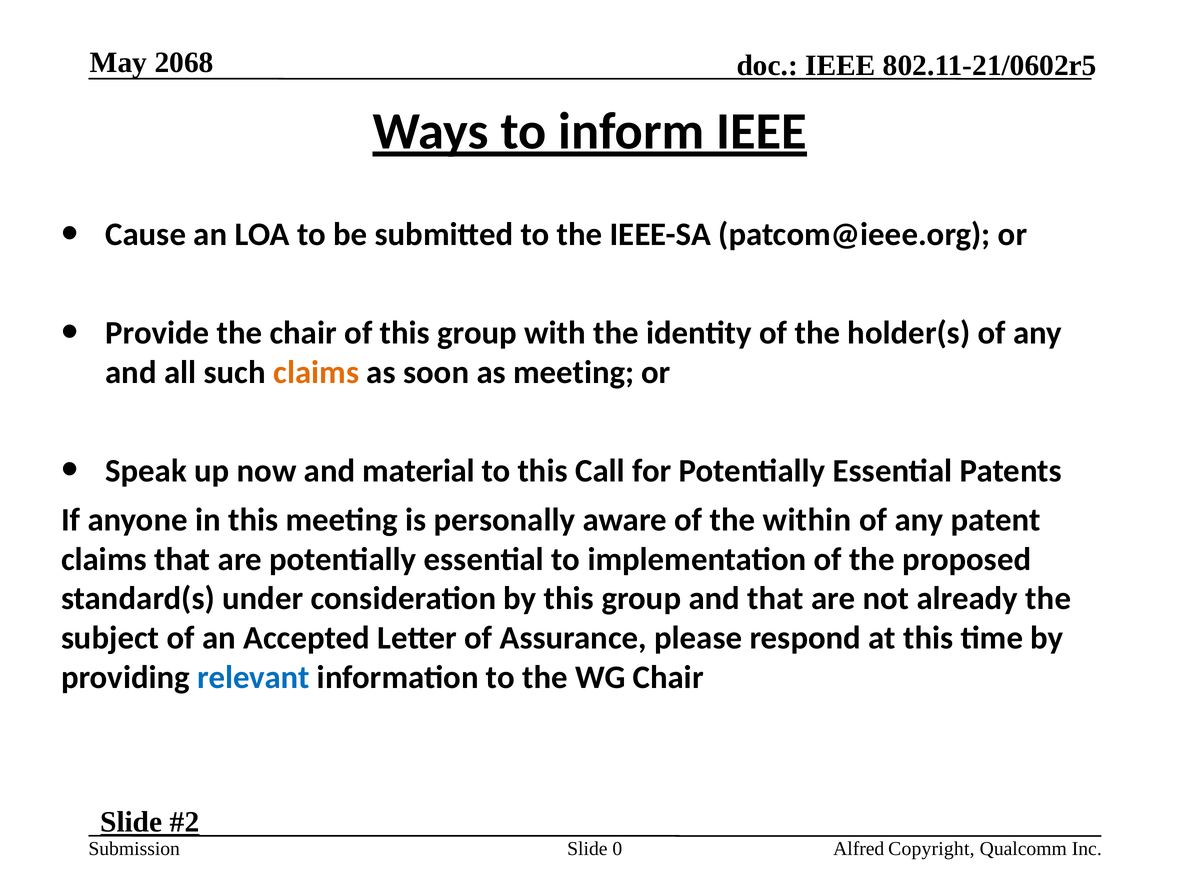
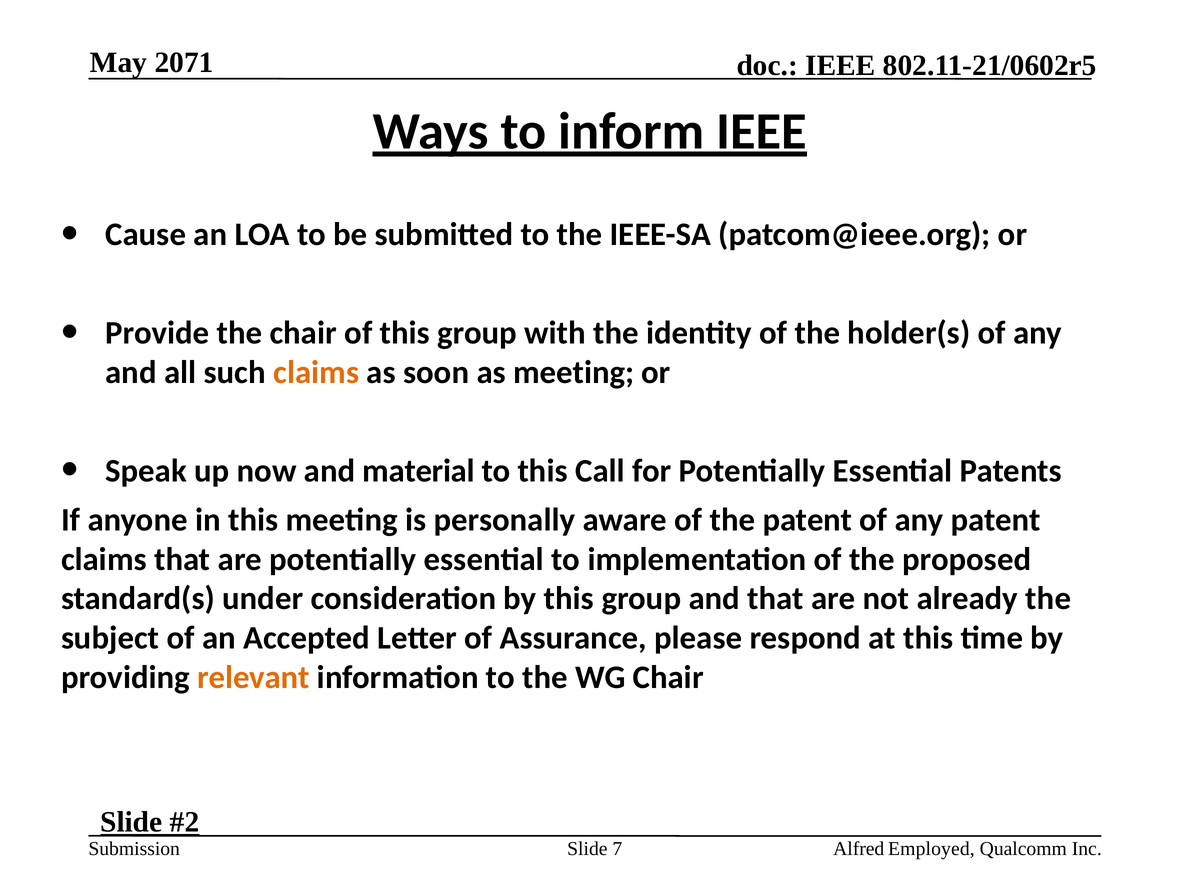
2068: 2068 -> 2071 (184, 63)
the within: within -> patent (807, 520)
relevant colour: blue -> orange (253, 677)
0: 0 -> 7 (617, 849)
Copyright: Copyright -> Employed (931, 849)
